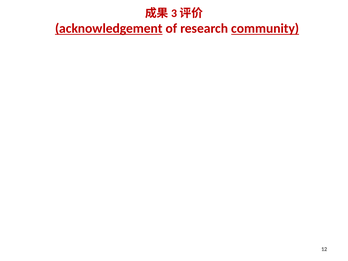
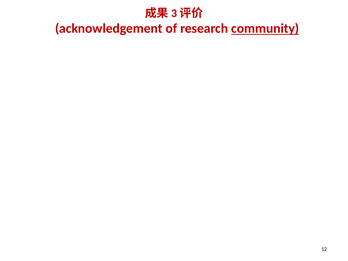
acknowledgement underline: present -> none (109, 28)
